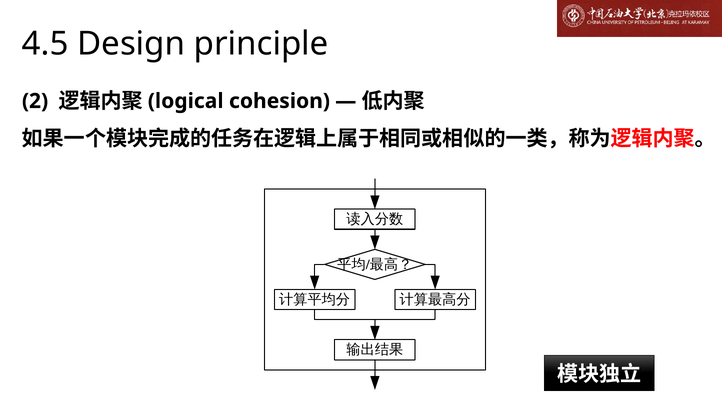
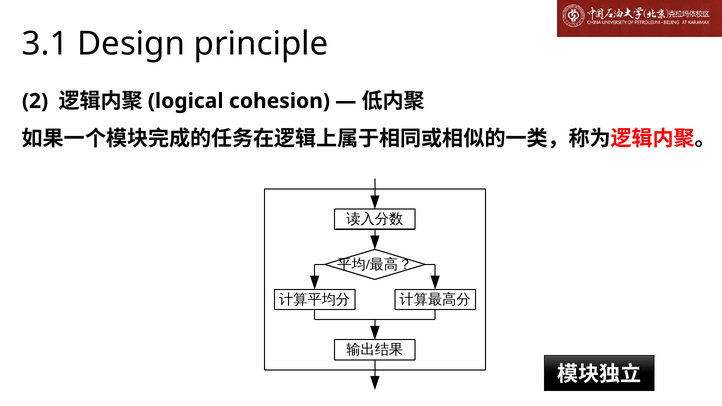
4.5: 4.5 -> 3.1 (45, 44)
